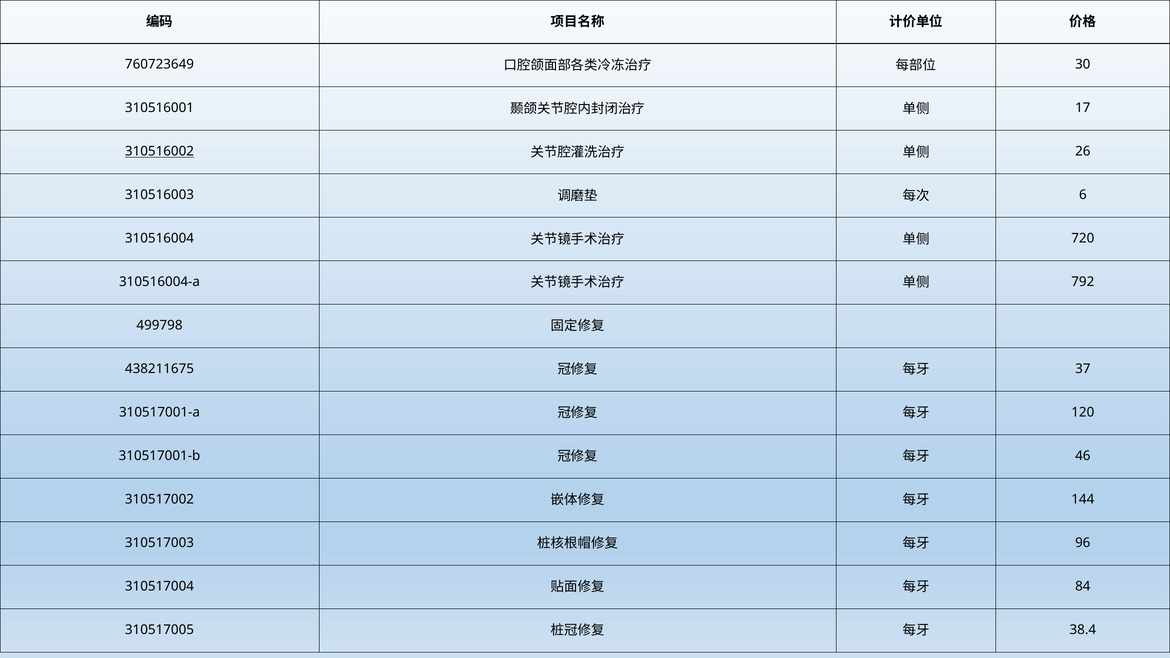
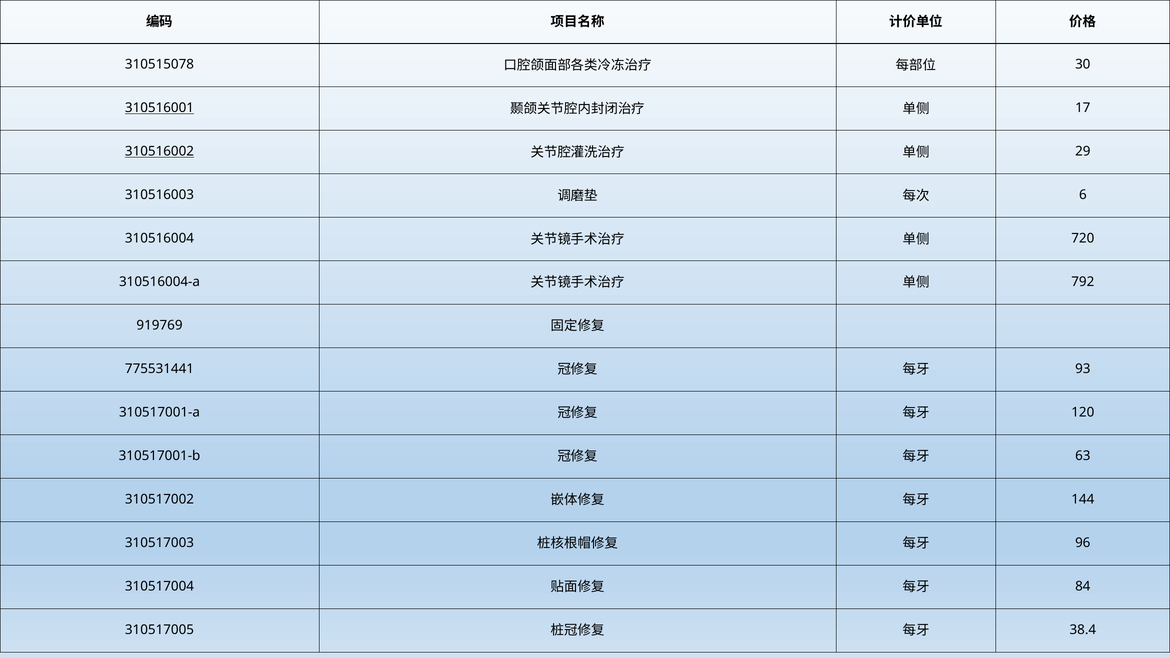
760723649: 760723649 -> 310515078 (159, 64)
310516001 underline: none -> present (159, 108)
26: 26 -> 29 (1083, 151)
499798: 499798 -> 919769 (160, 325)
438211675: 438211675 -> 775531441 (159, 369)
37: 37 -> 93 (1083, 369)
46: 46 -> 63 (1083, 456)
